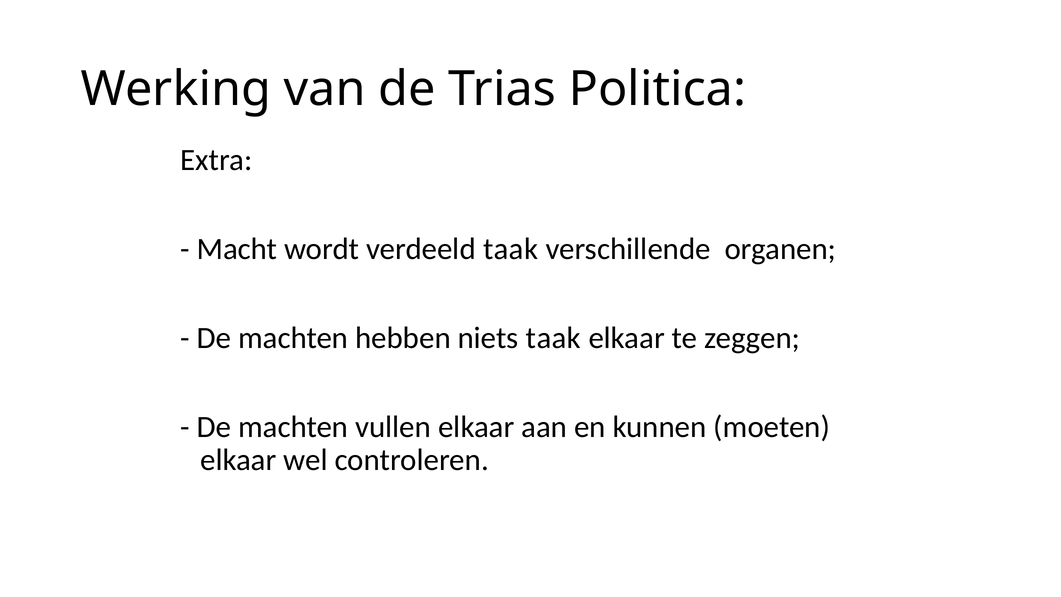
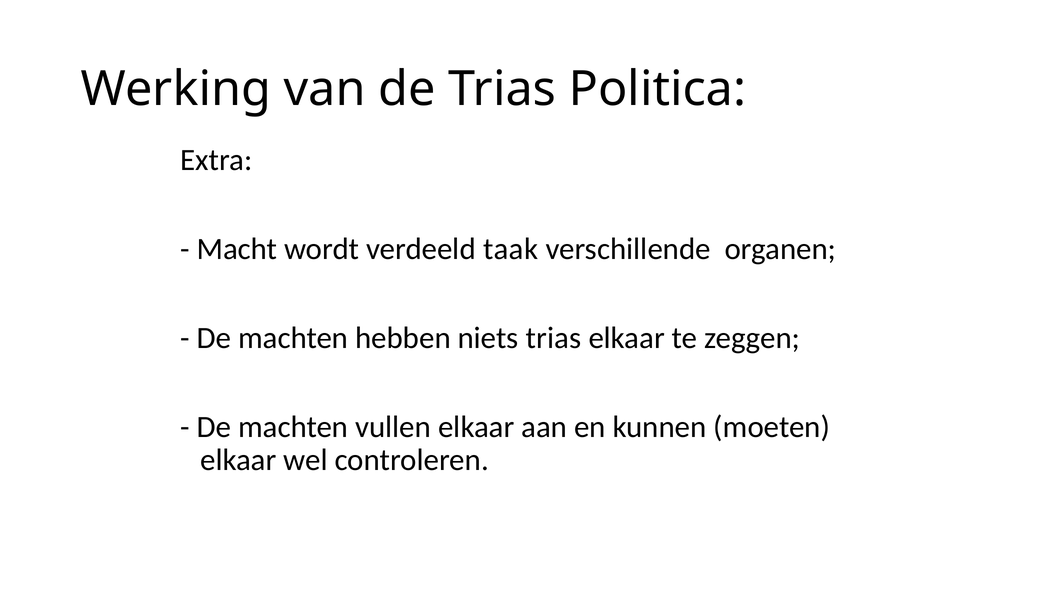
niets taak: taak -> trias (553, 338)
